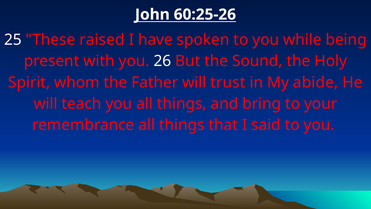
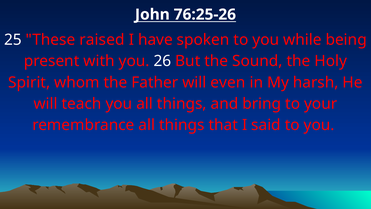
60:25-26: 60:25-26 -> 76:25-26 (205, 14)
trust: trust -> even (228, 82)
abide: abide -> harsh (316, 82)
